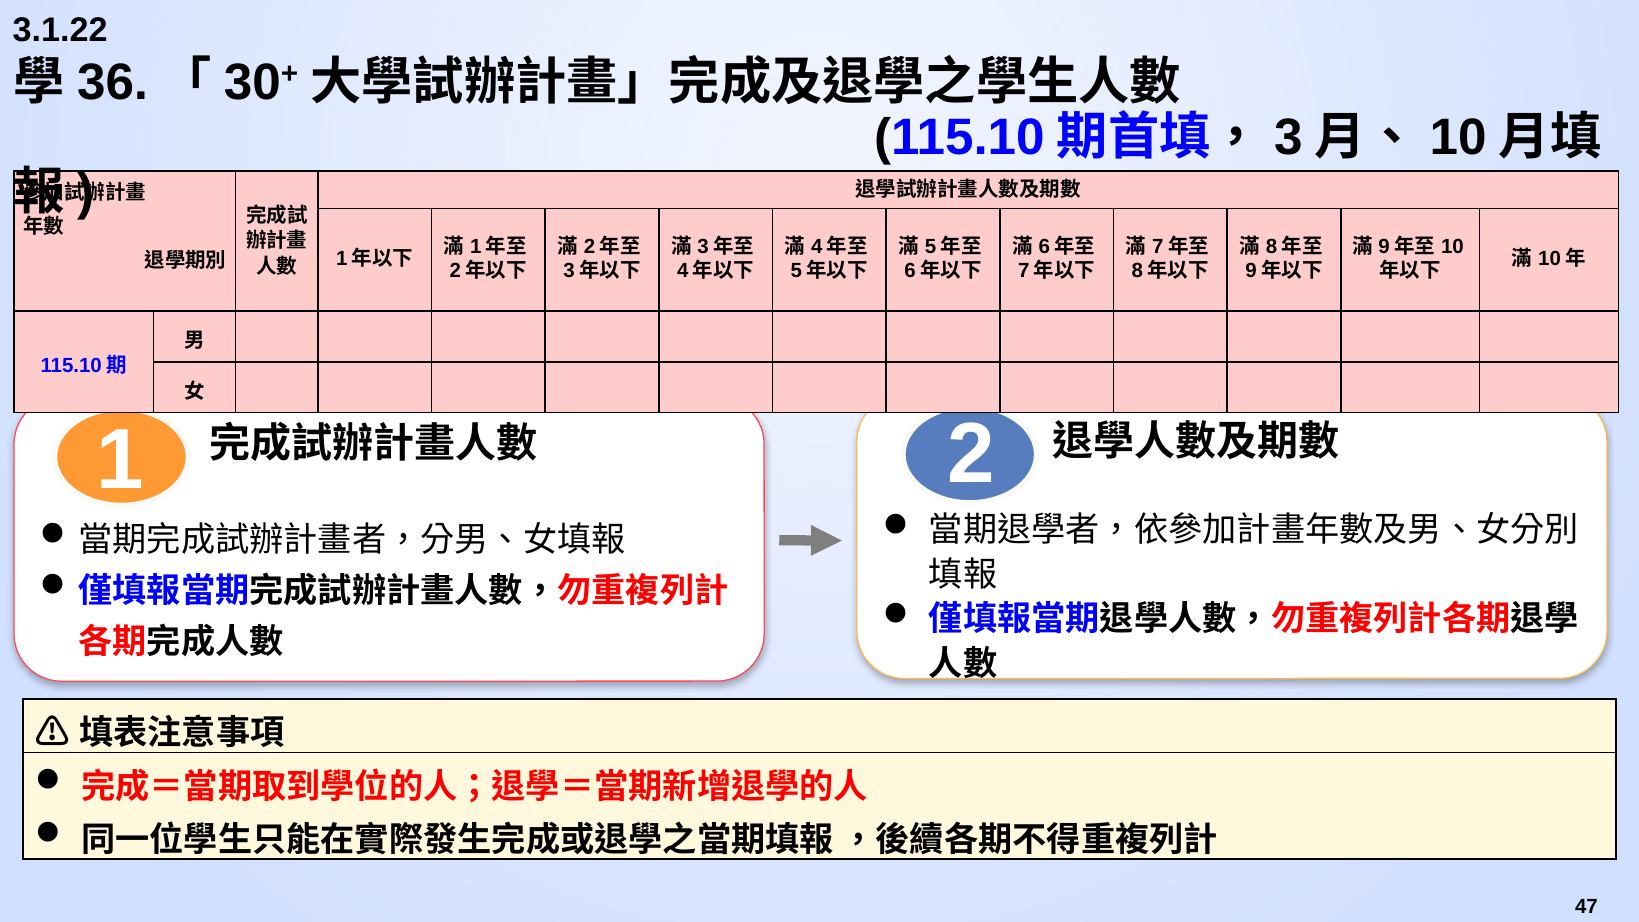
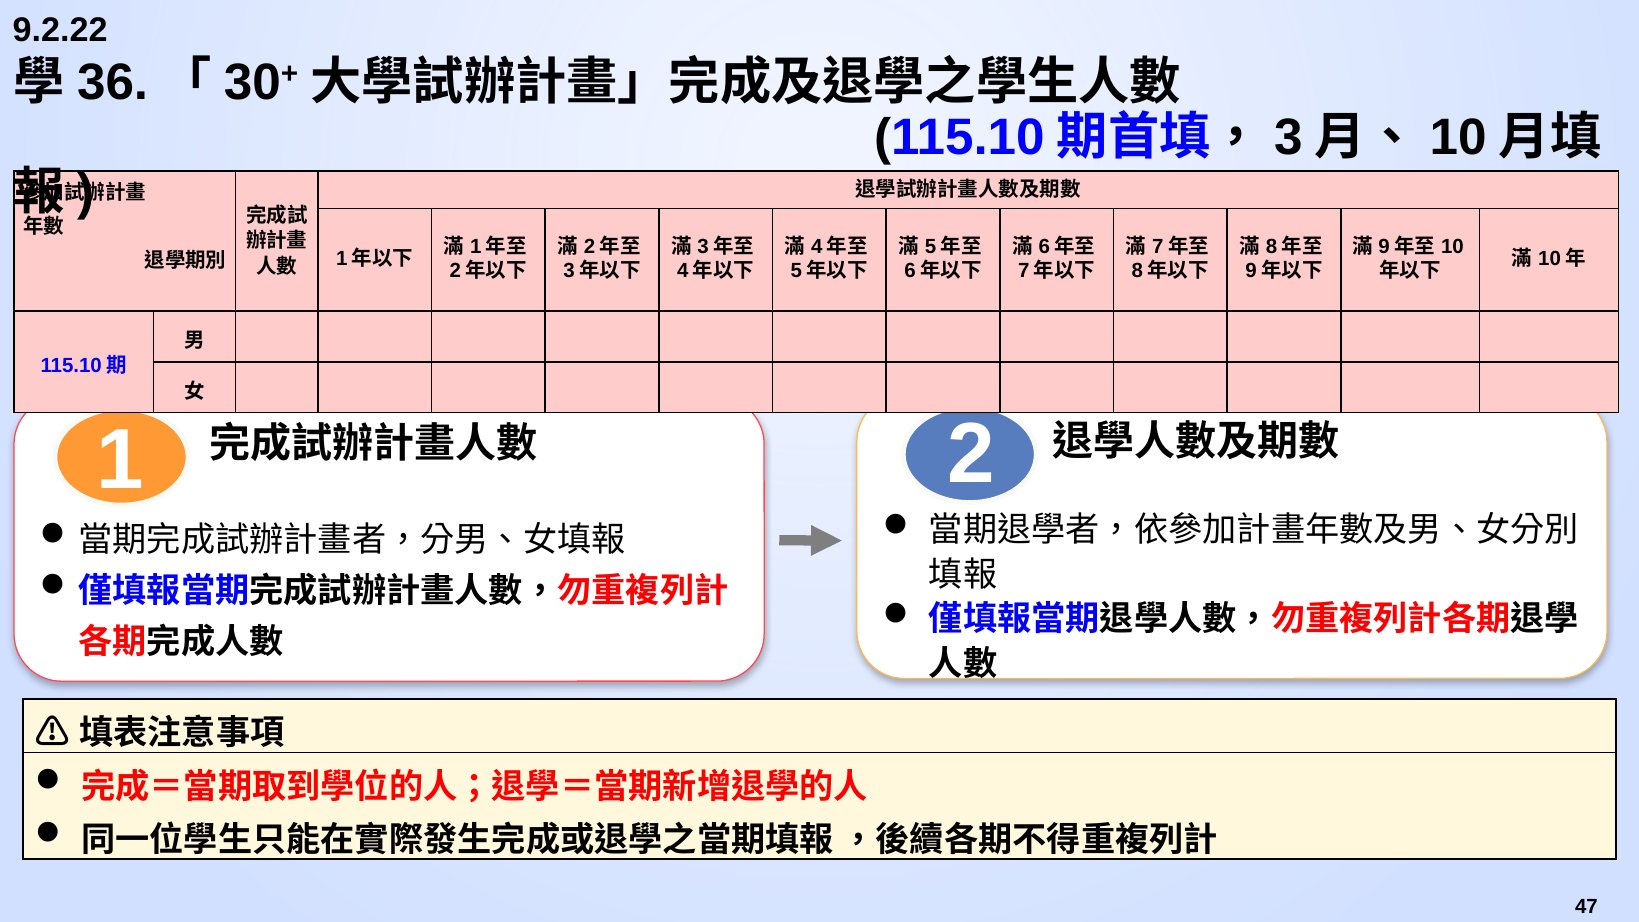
3.1.22: 3.1.22 -> 9.2.22 (60, 30)
